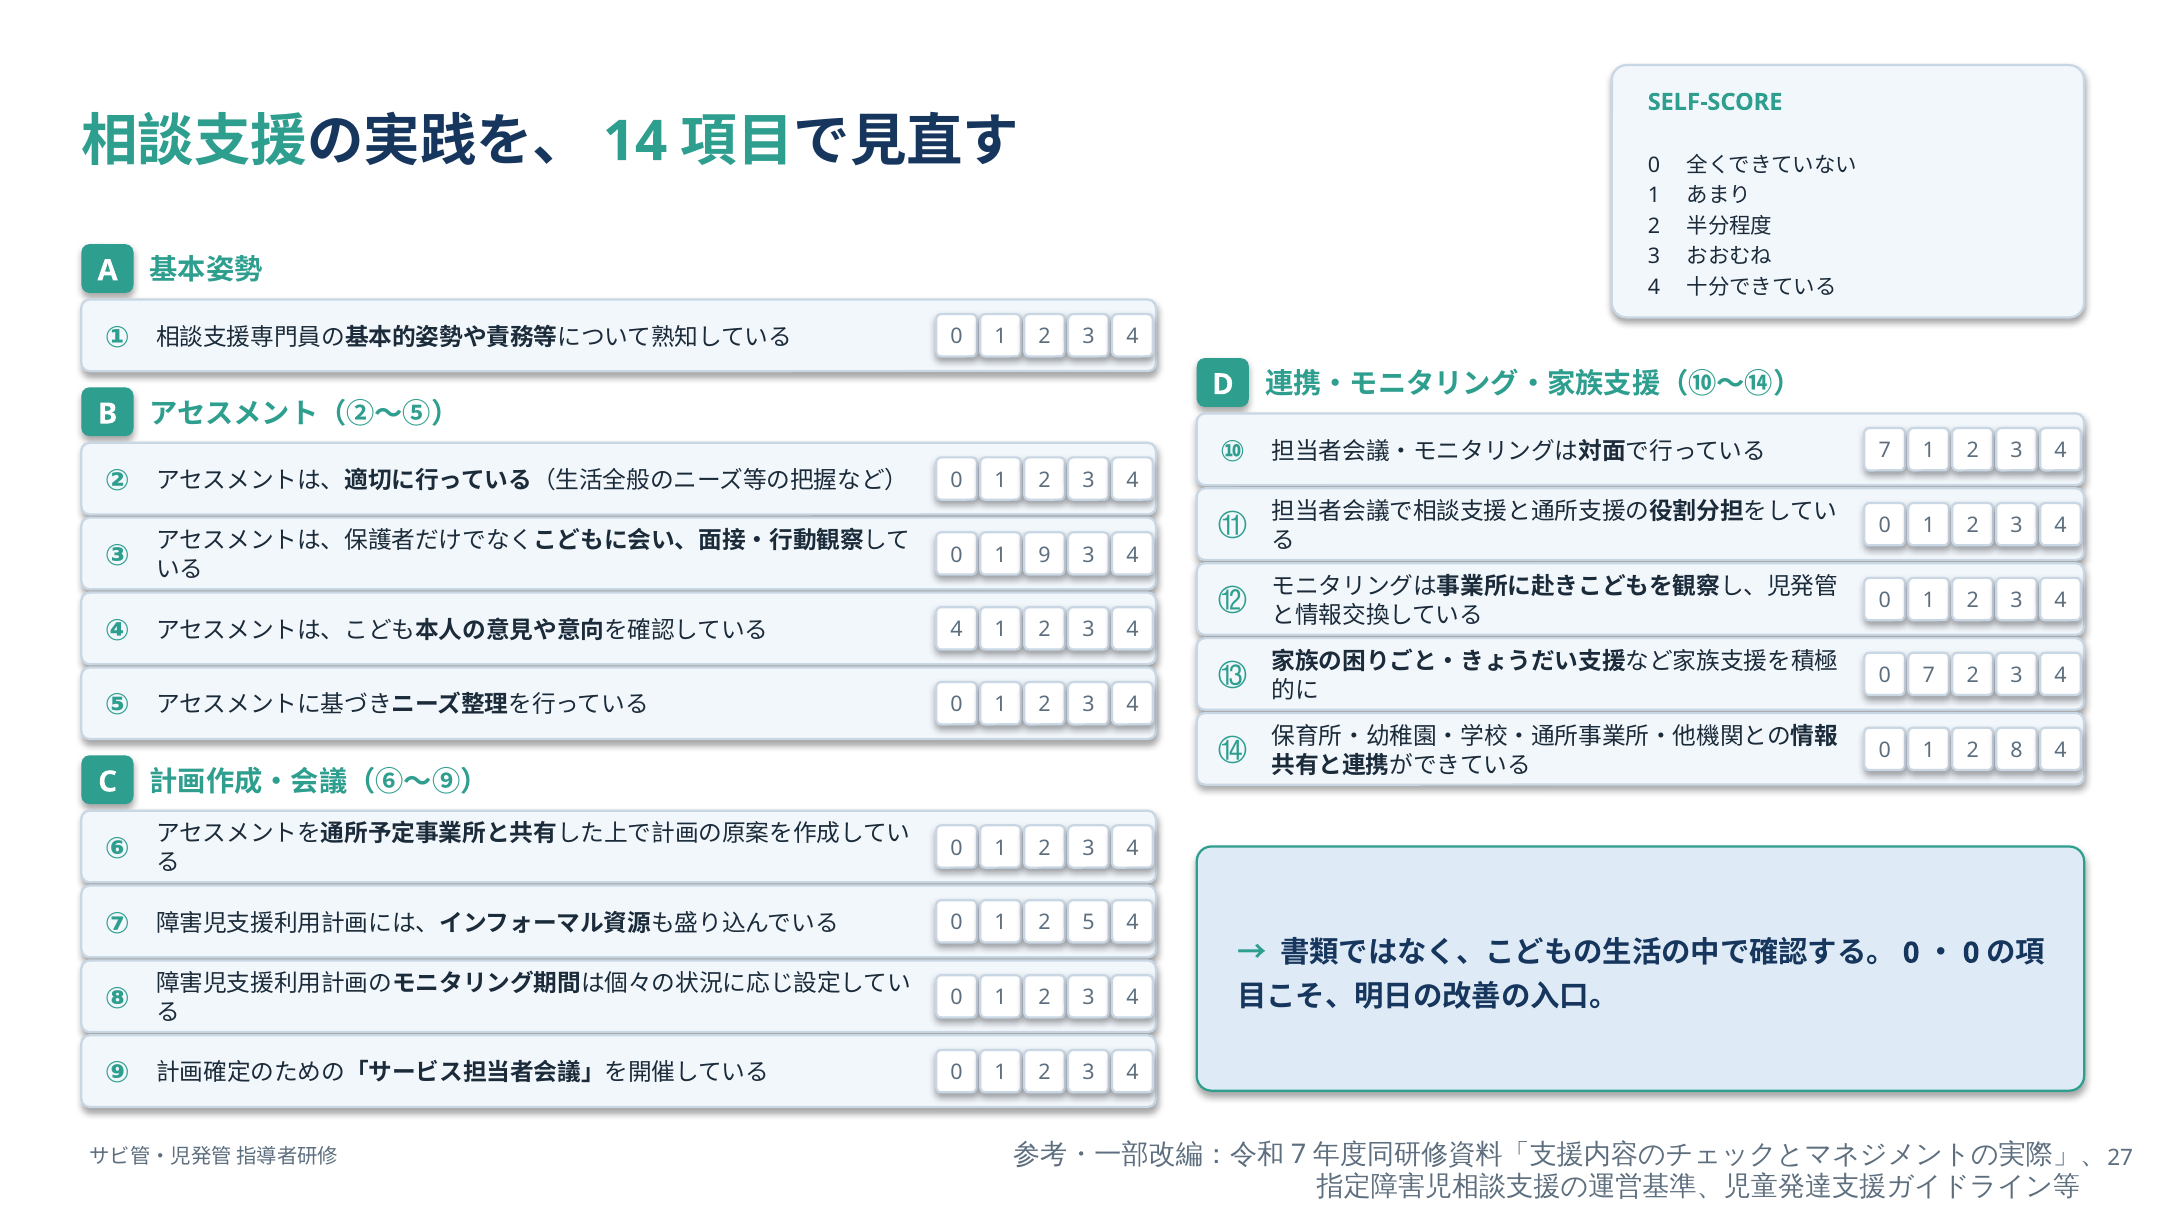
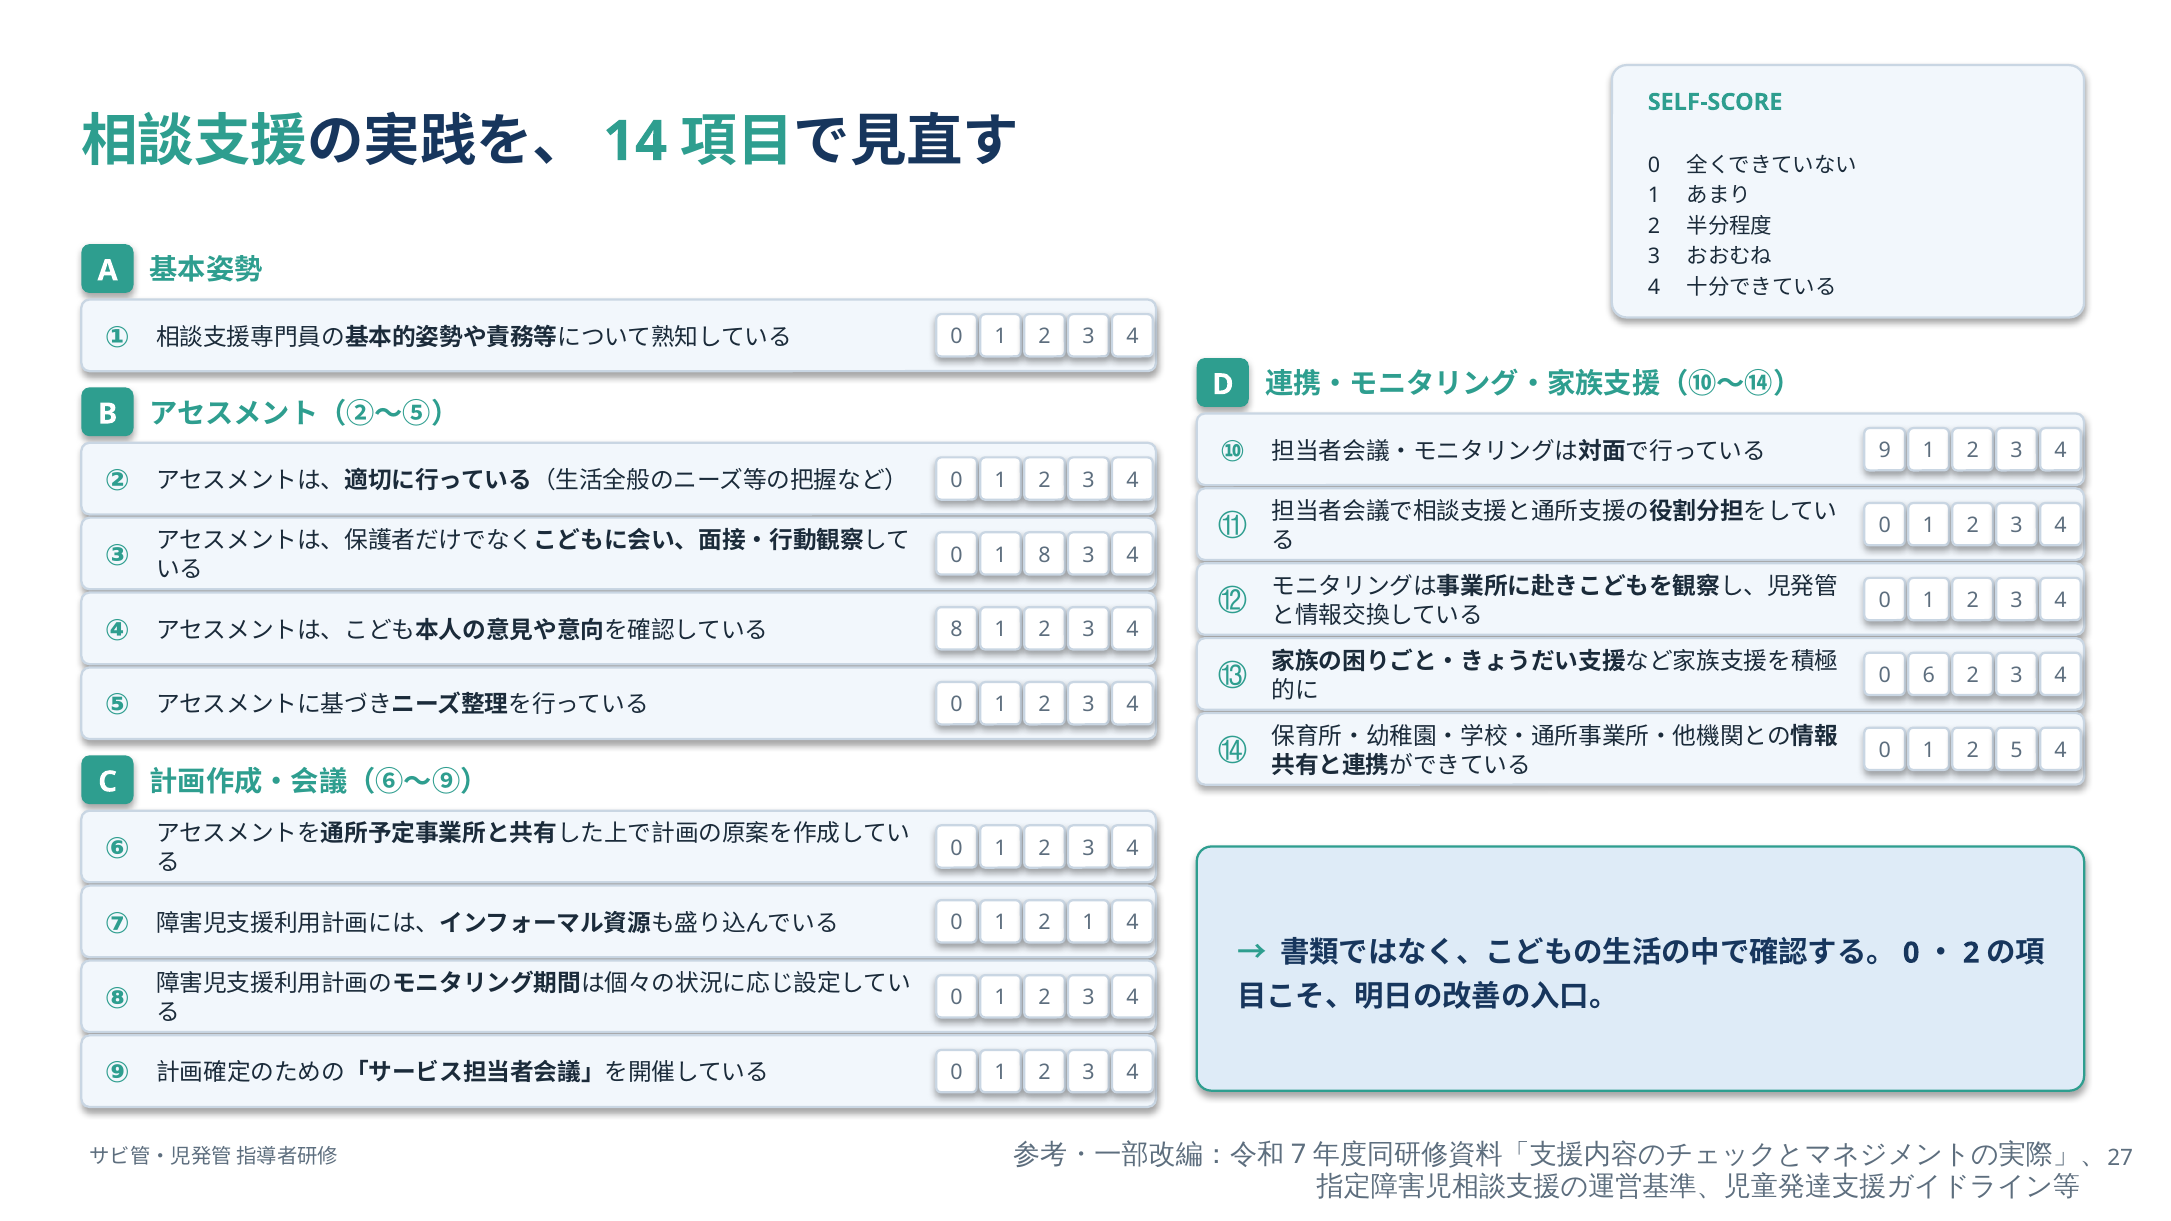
7: 7 -> 9 (1885, 451)
1 9: 9 -> 8 (1045, 555)
4: 4 -> 8 (957, 630)
0 7: 7 -> 6 (1929, 675)
8: 8 -> 5 (2017, 750)
2 5: 5 -> 1 (1088, 923)
0: 0 -> 2 (1971, 953)
